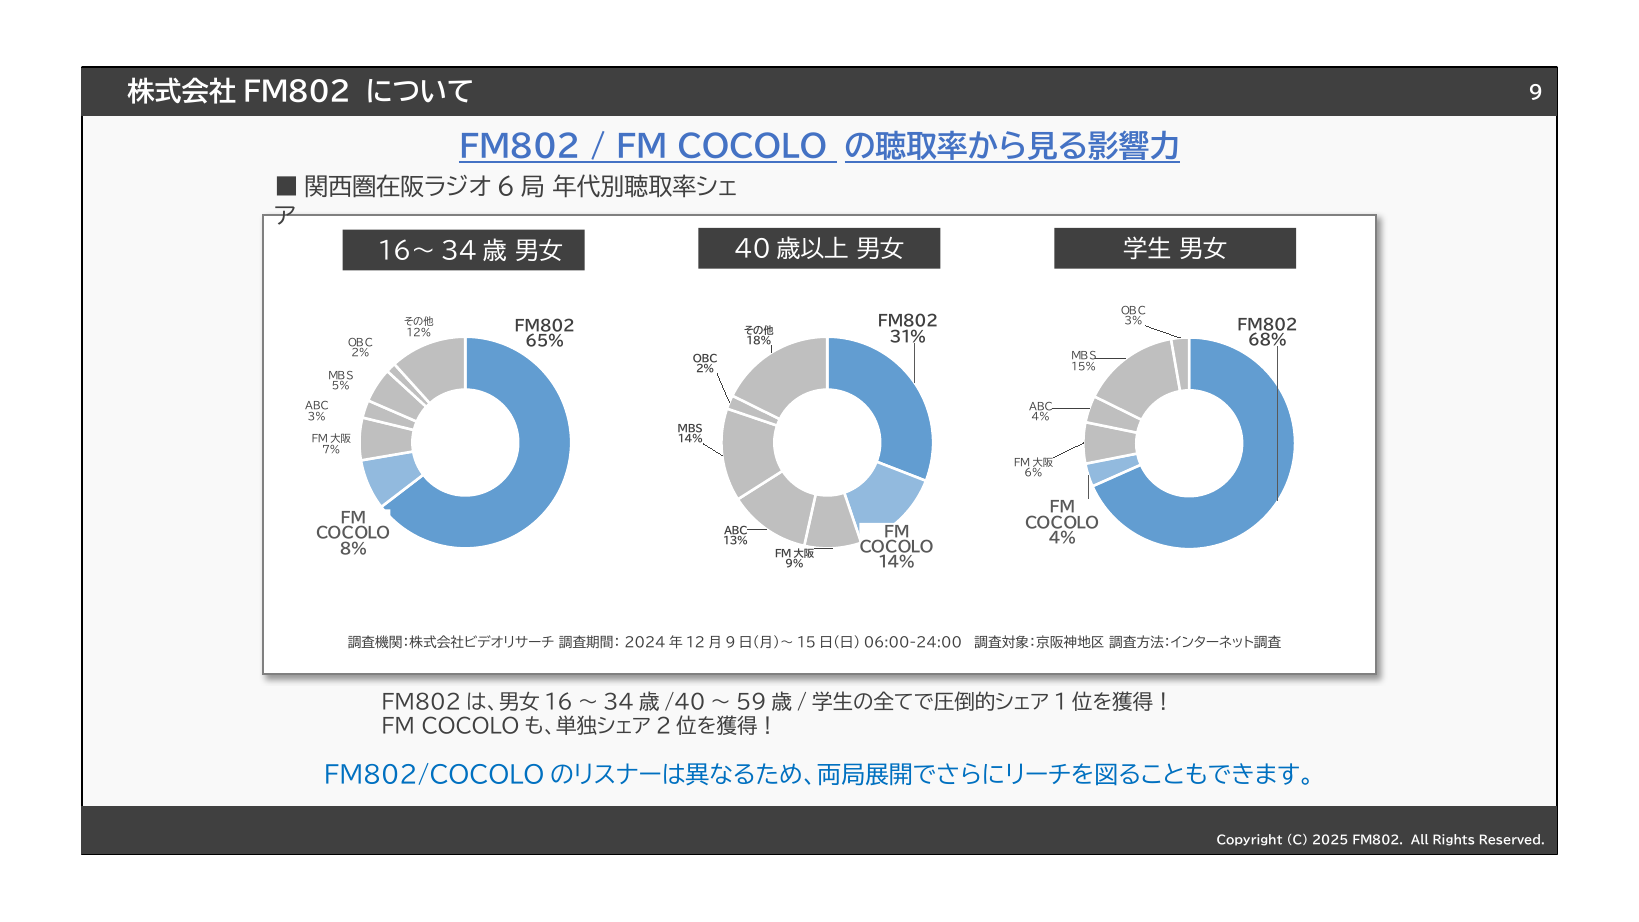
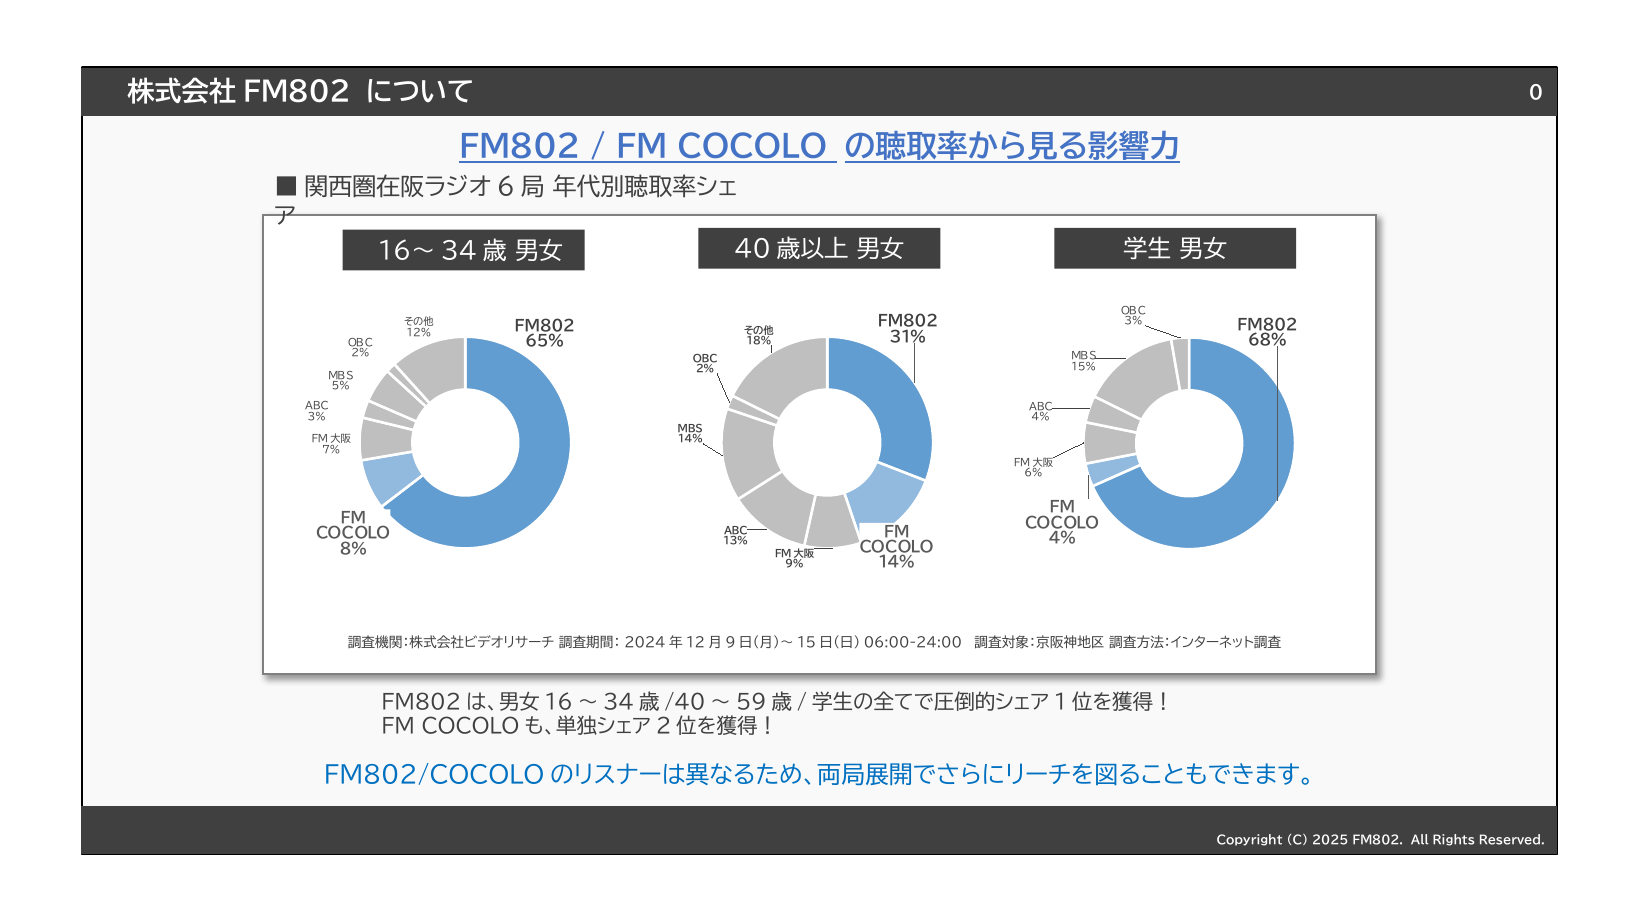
9: 9 -> 0 (1536, 93)
